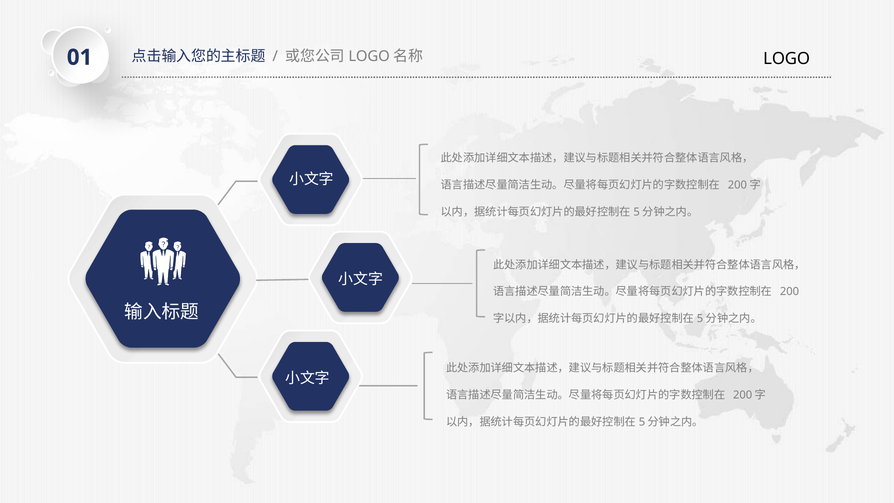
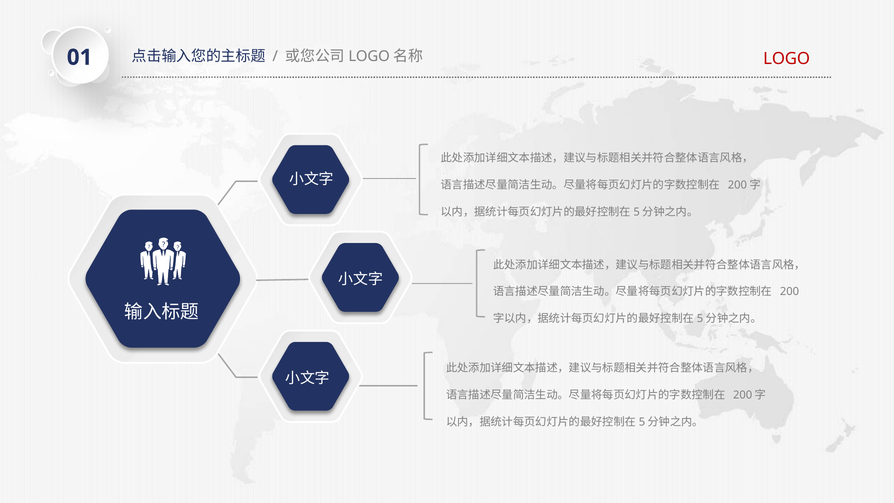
LOGO colour: black -> red (787, 59)
